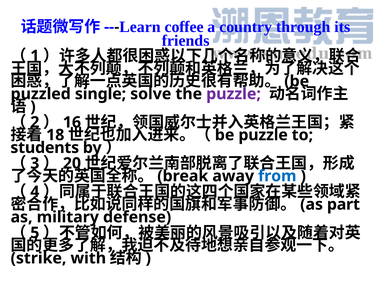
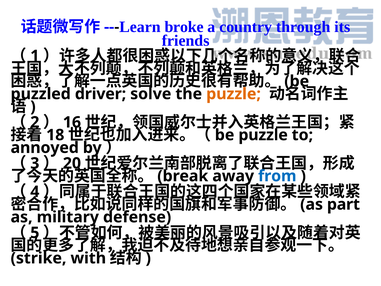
coffee: coffee -> broke (184, 27)
single: single -> driver (101, 94)
puzzle colour: purple -> orange (234, 94)
students: students -> annoyed (45, 148)
